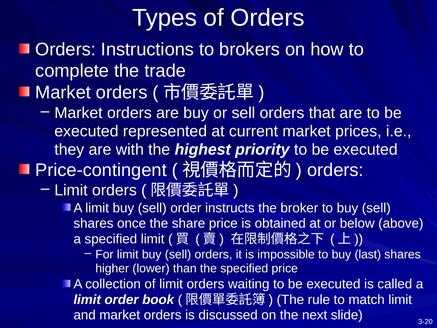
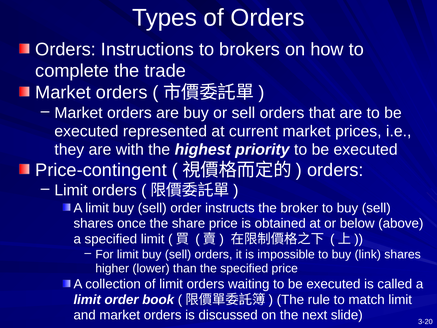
last: last -> link (368, 254)
